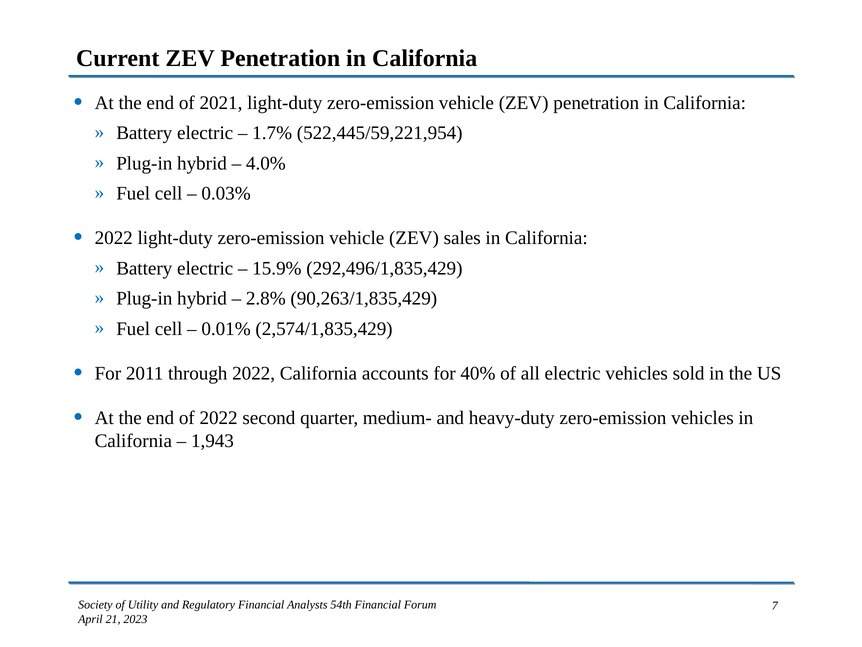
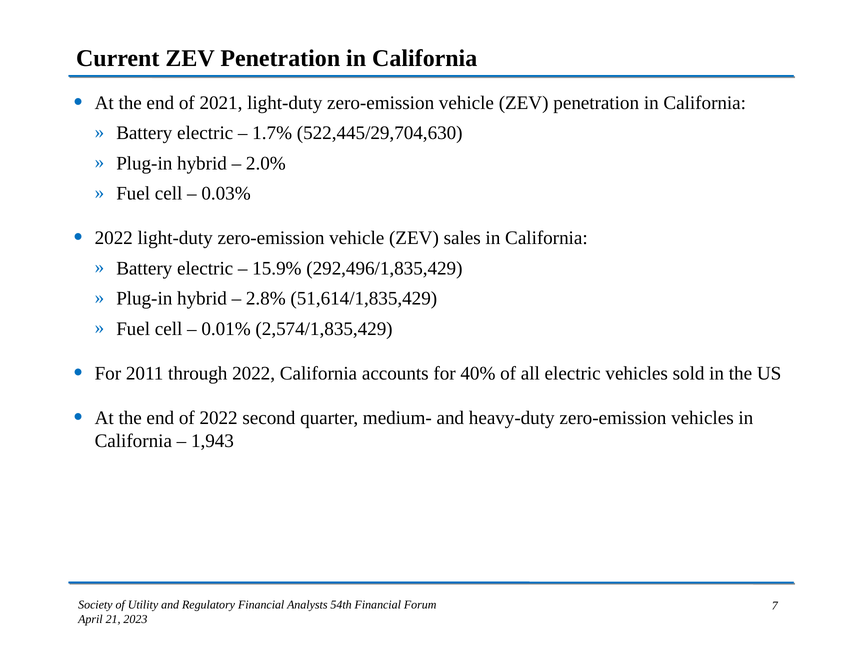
522,445/59,221,954: 522,445/59,221,954 -> 522,445/29,704,630 (380, 133)
4.0%: 4.0% -> 2.0% (266, 163)
90,263/1,835,429: 90,263/1,835,429 -> 51,614/1,835,429 (364, 298)
